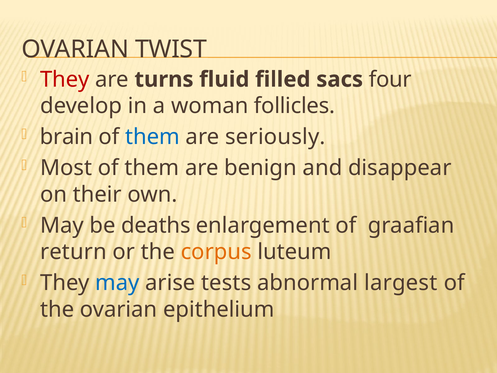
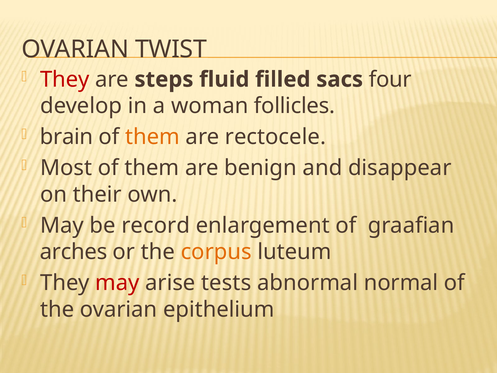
turns: turns -> steps (164, 79)
them colour: blue -> orange (153, 137)
seriously: seriously -> rectocele (275, 137)
deaths: deaths -> record (156, 225)
return: return -> arches (74, 252)
may colour: blue -> red (117, 283)
largest: largest -> normal (401, 283)
